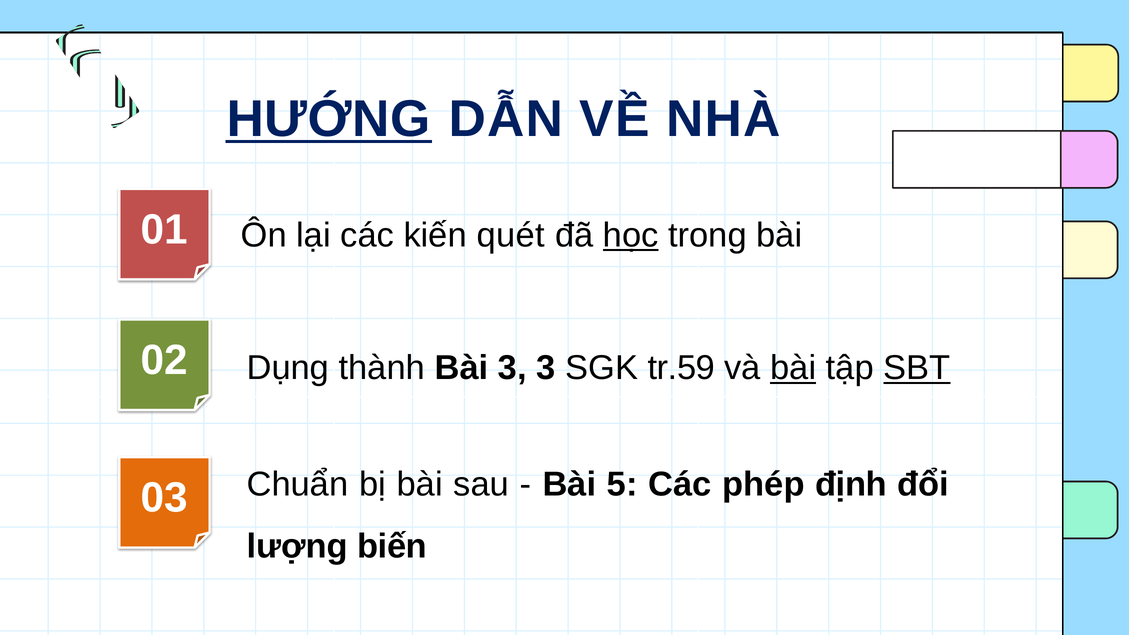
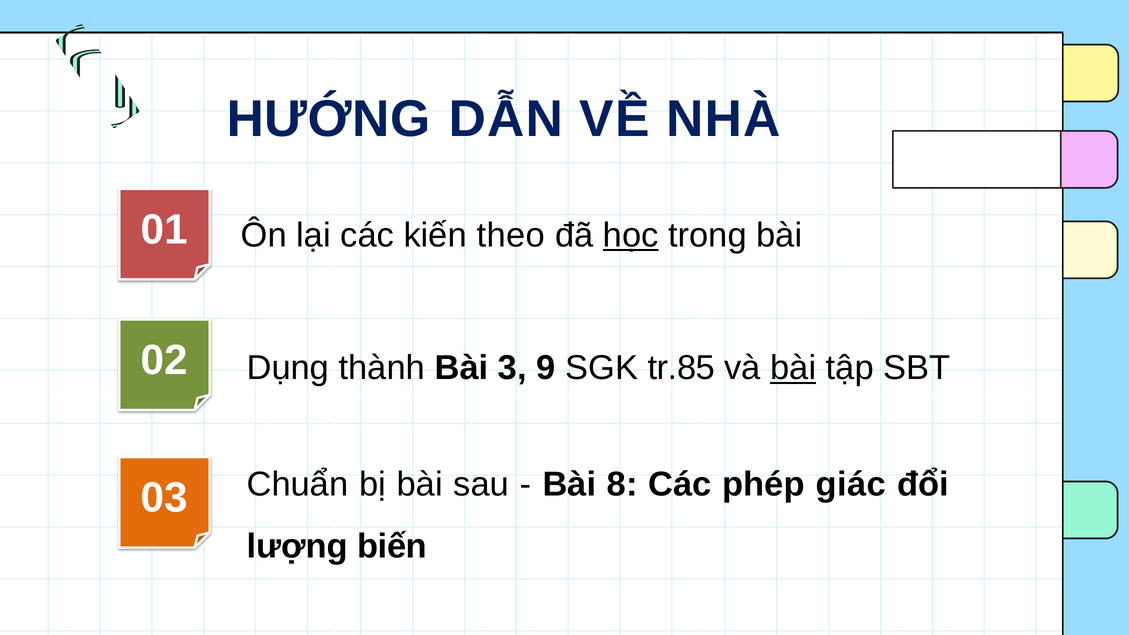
HƯỚNG underline: present -> none (329, 119)
quét: quét -> theo (511, 235)
3 3: 3 -> 9 (546, 368)
tr.59: tr.59 -> tr.85 (681, 368)
SBT underline: present -> none (917, 368)
5: 5 -> 8 (622, 484)
định: định -> giác (851, 484)
